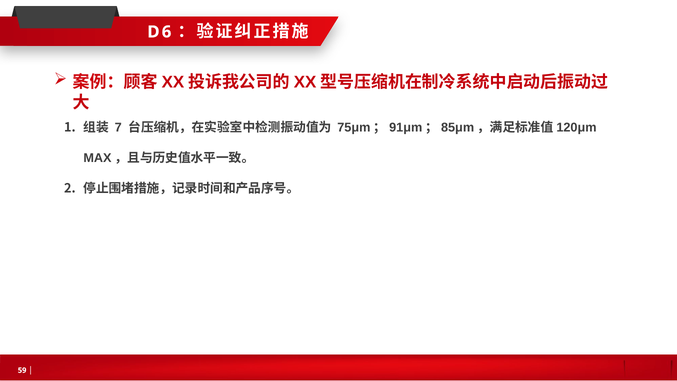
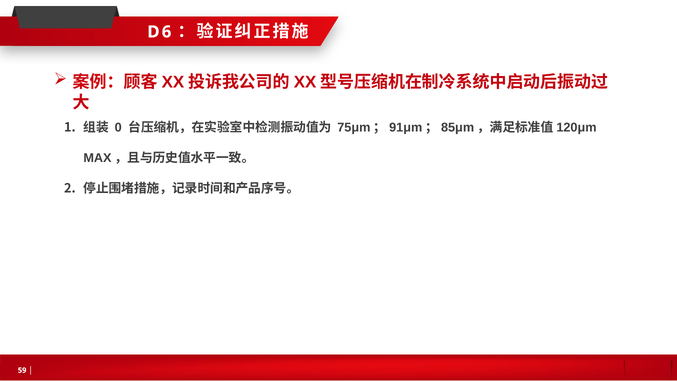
7: 7 -> 0 (118, 128)
